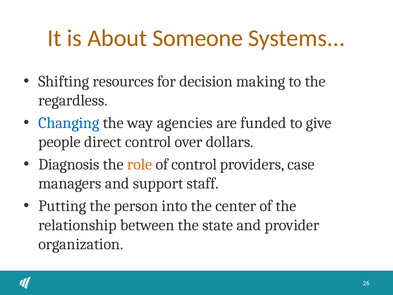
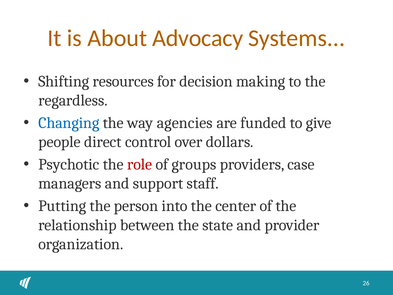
Someone: Someone -> Advocacy (198, 38)
Diagnosis: Diagnosis -> Psychotic (69, 164)
role colour: orange -> red (140, 164)
of control: control -> groups (194, 164)
